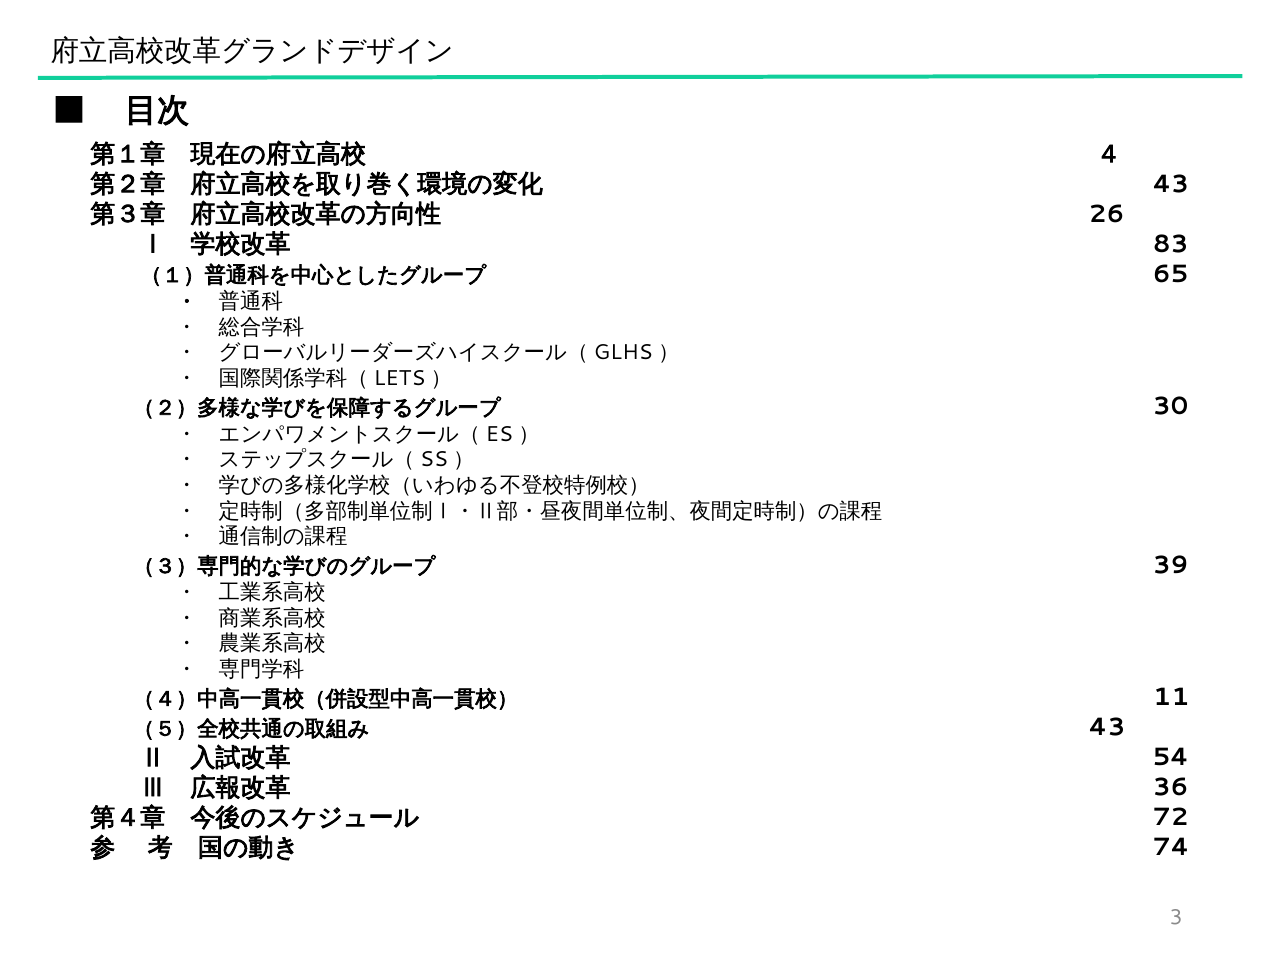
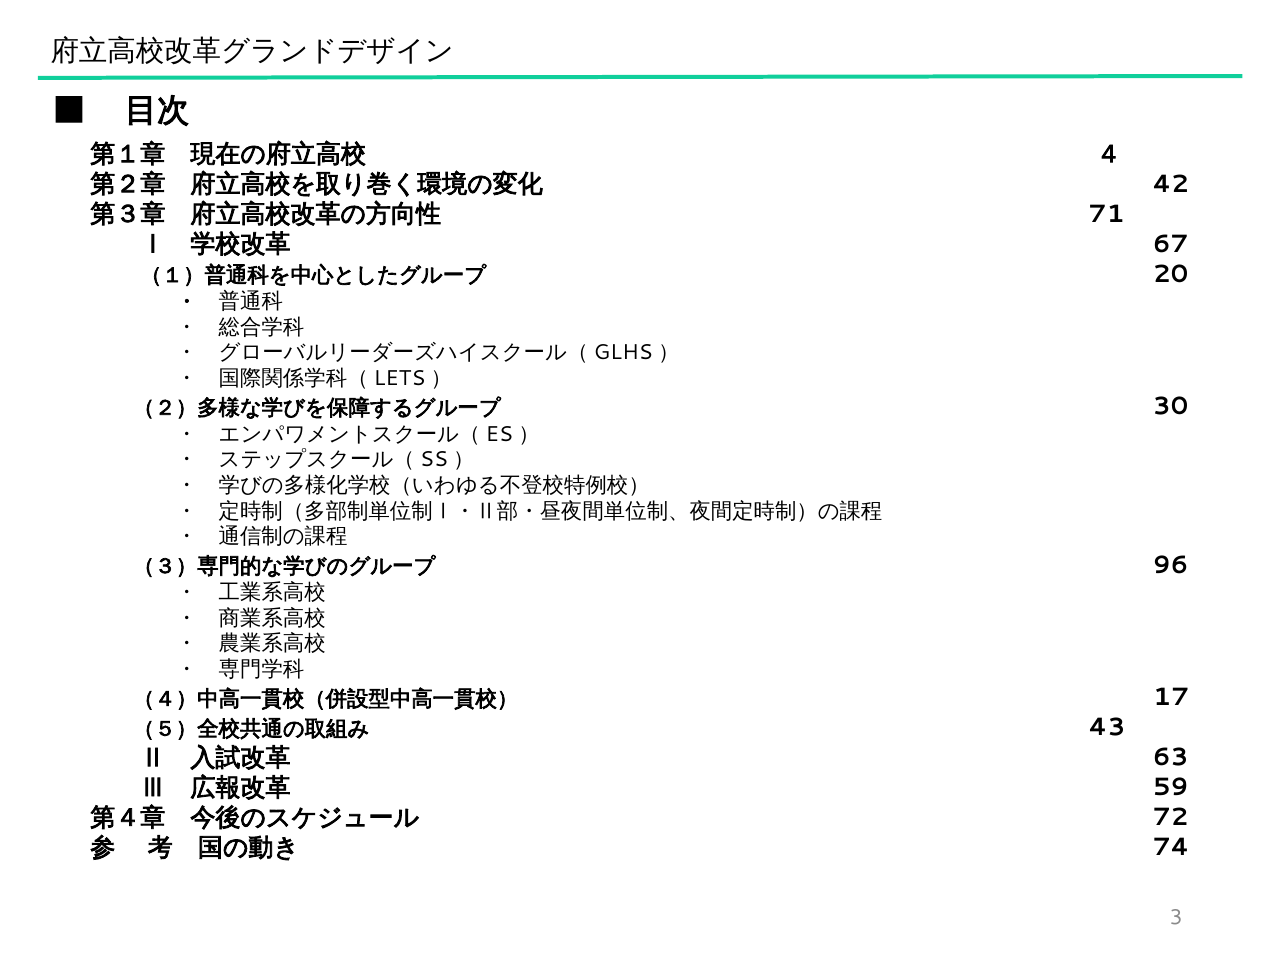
43: 43 -> 42 (1171, 184)
26: 26 -> 71 (1107, 214)
83: 83 -> 67 (1171, 244)
65: 65 -> 20 (1171, 274)
39: 39 -> 96 (1171, 565)
11: 11 -> 17 (1171, 698)
54: 54 -> 63 (1171, 758)
36: 36 -> 59 (1171, 787)
